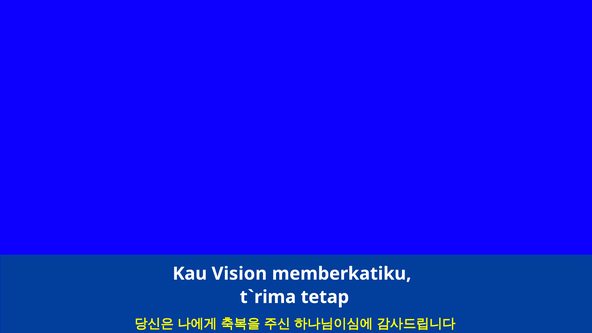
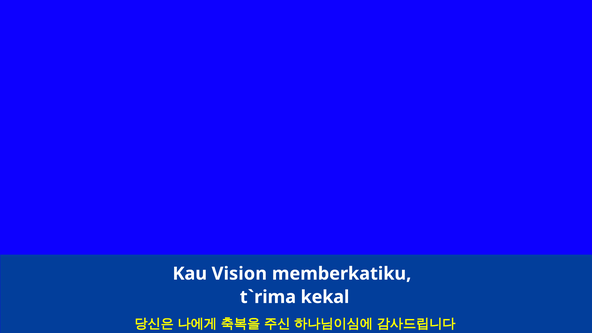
tetap: tetap -> kekal (325, 297)
